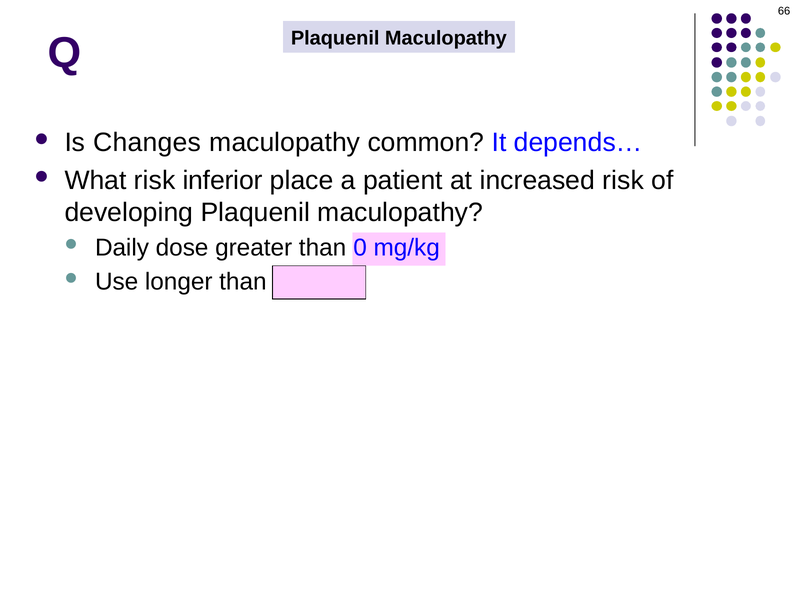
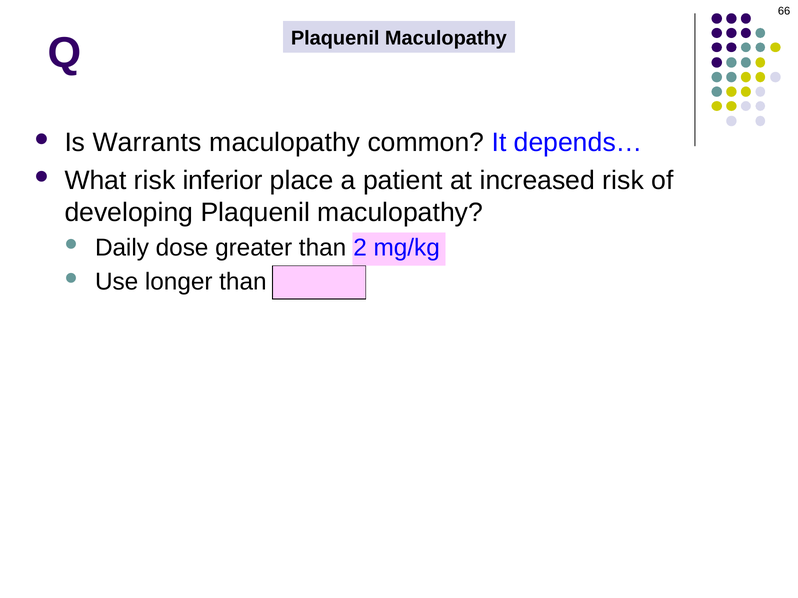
Changes: Changes -> Warrants (147, 143)
0: 0 -> 2 (360, 248)
